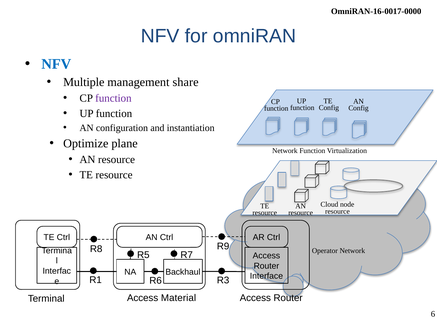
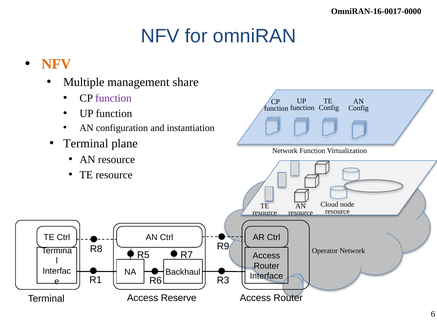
NFV colour: blue -> orange (56, 64)
Optimize: Optimize -> Terminal (86, 143)
Material: Material -> Reserve (179, 298)
